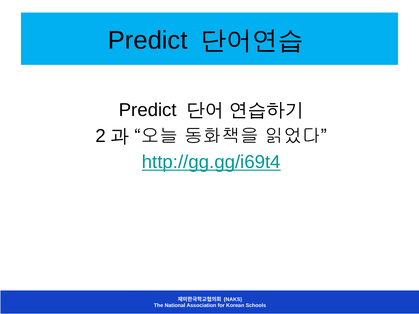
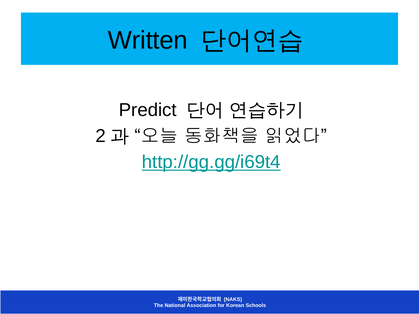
Predict: Predict -> Written (148, 41)
